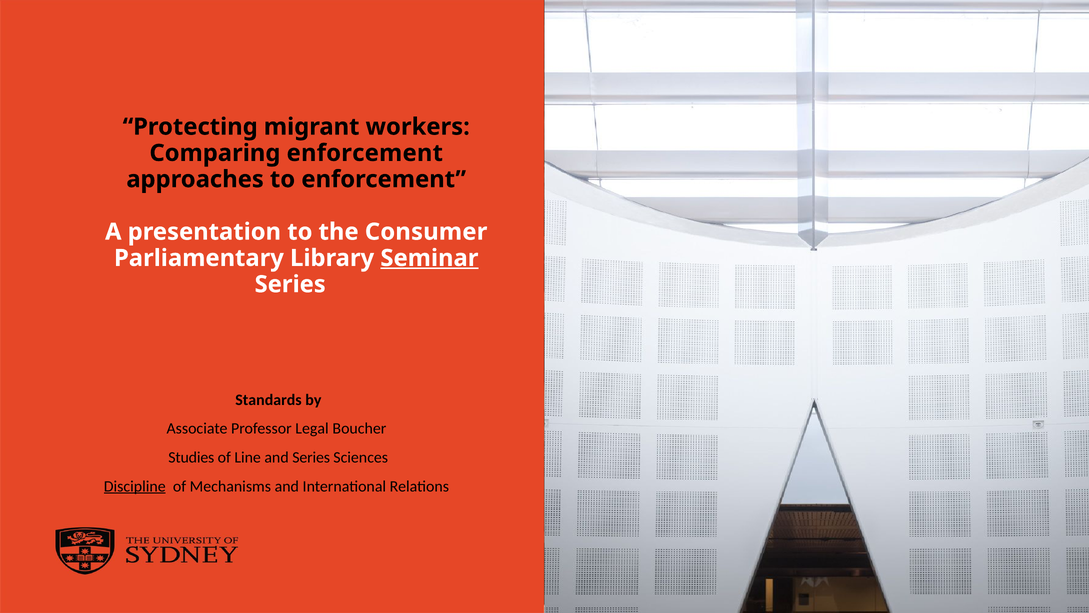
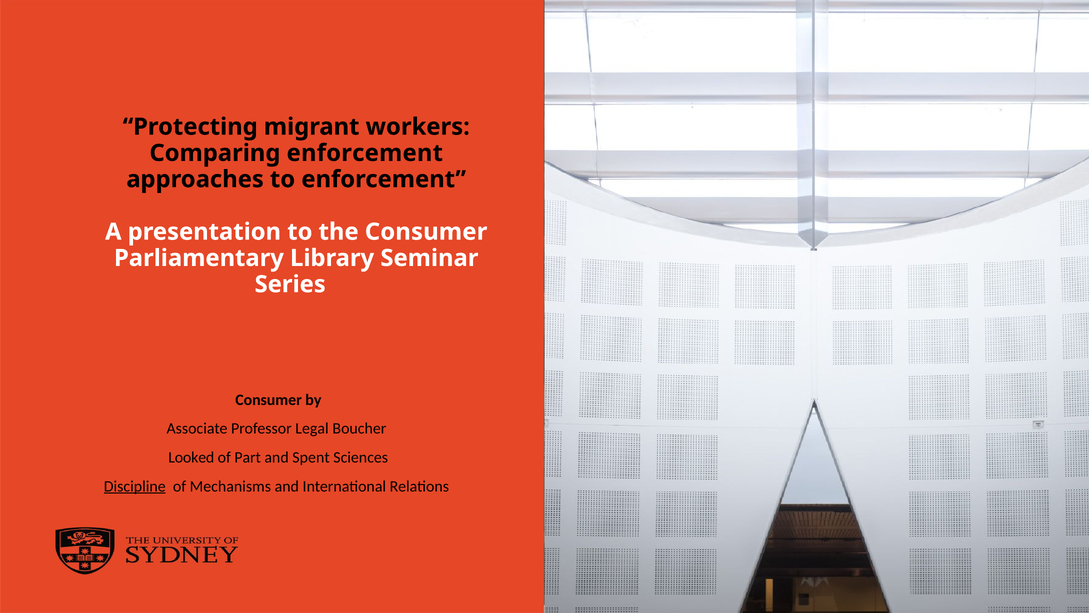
Seminar underline: present -> none (429, 258)
Standards: Standards -> Consumer (269, 400)
Studies: Studies -> Looked (191, 457)
Line: Line -> Part (248, 457)
and Series: Series -> Spent (311, 457)
